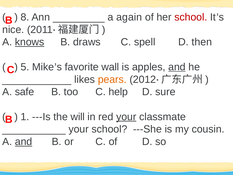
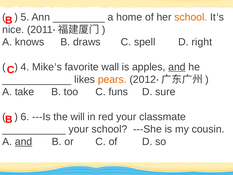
8: 8 -> 5 (25, 17)
again: again -> home (129, 17)
school colour: red -> orange (191, 17)
knows underline: present -> none (30, 42)
then: then -> right (202, 42)
5: 5 -> 4 (25, 67)
safe: safe -> take (24, 92)
help: help -> funs (118, 92)
1: 1 -> 6 (25, 117)
your underline: present -> none (126, 117)
